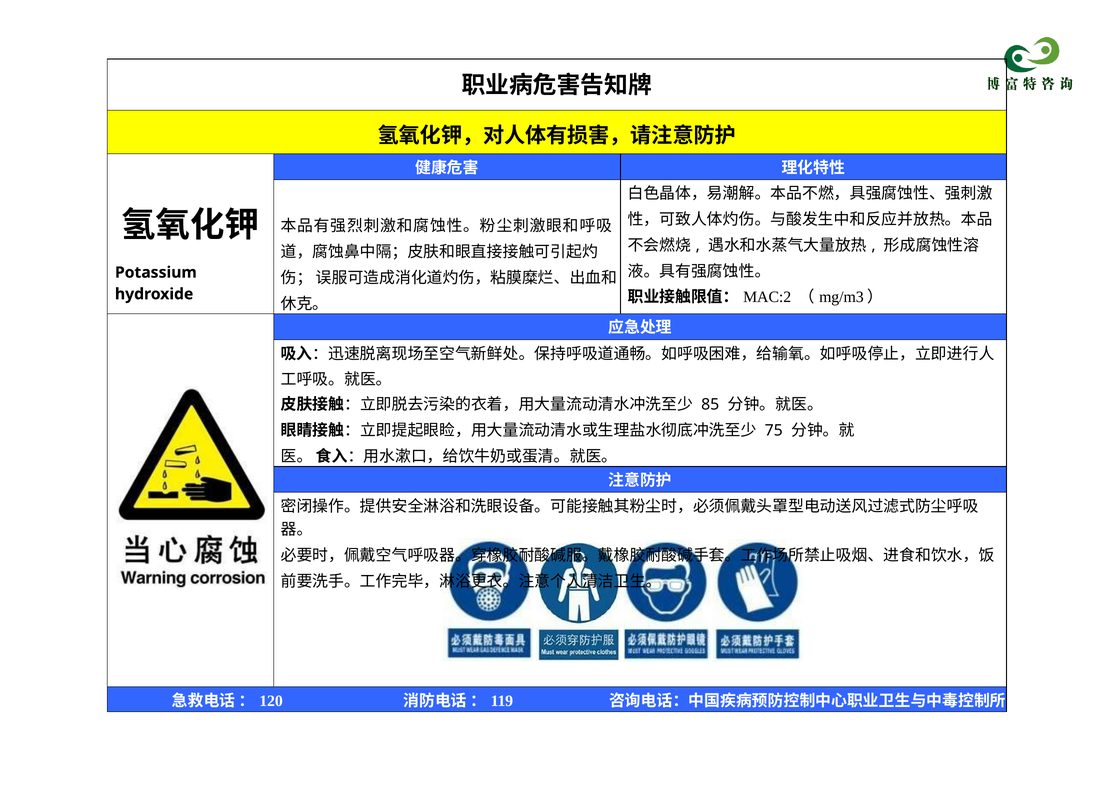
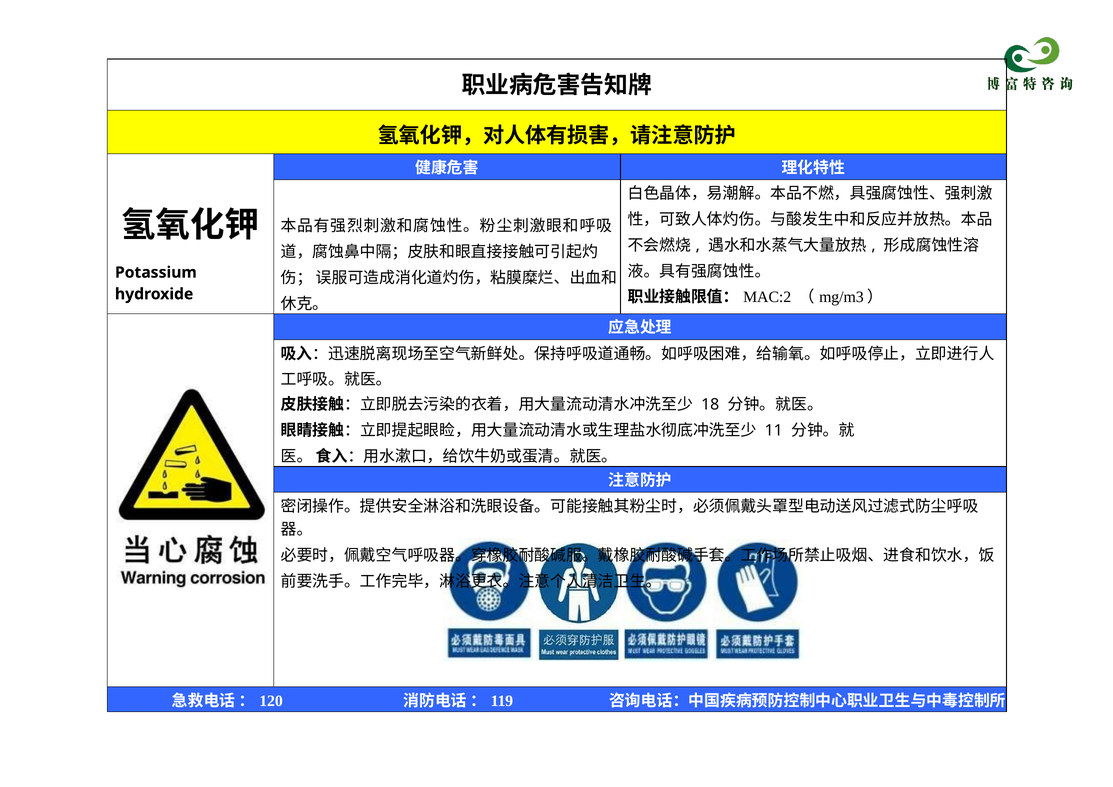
85: 85 -> 18 (710, 405)
75: 75 -> 11 (774, 431)
